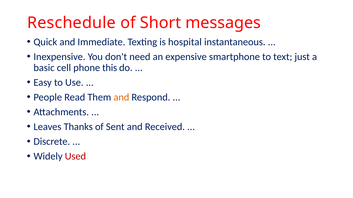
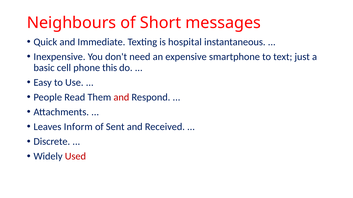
Reschedule: Reschedule -> Neighbours (72, 23)
and colour: orange -> red (121, 98)
Thanks: Thanks -> Inform (78, 127)
